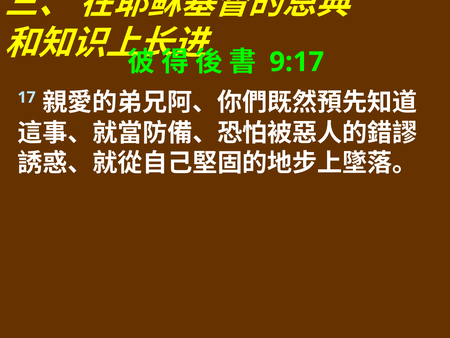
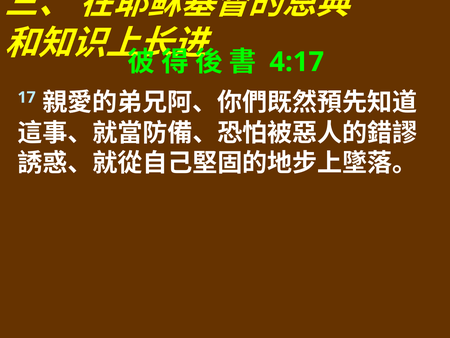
9:17: 9:17 -> 4:17 (297, 62)
